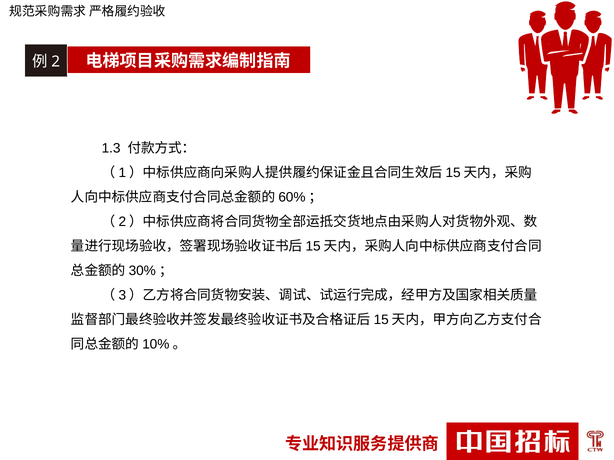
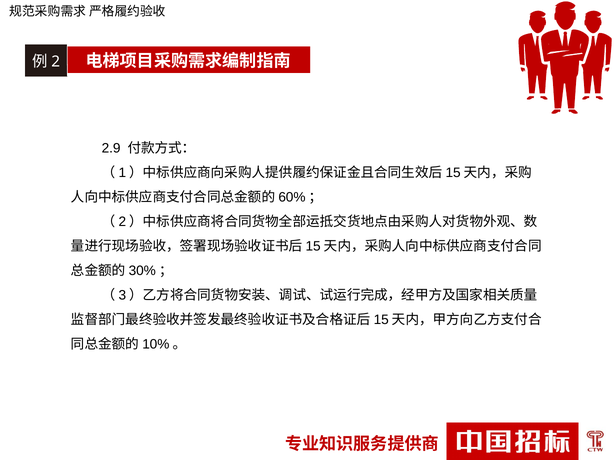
1.3: 1.3 -> 2.9 (111, 148)
